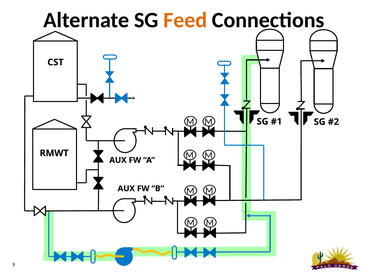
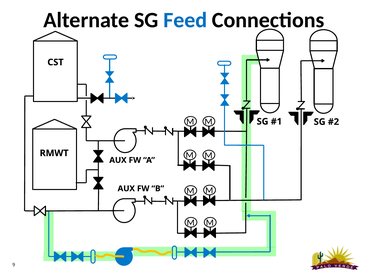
Feed colour: orange -> blue (185, 20)
